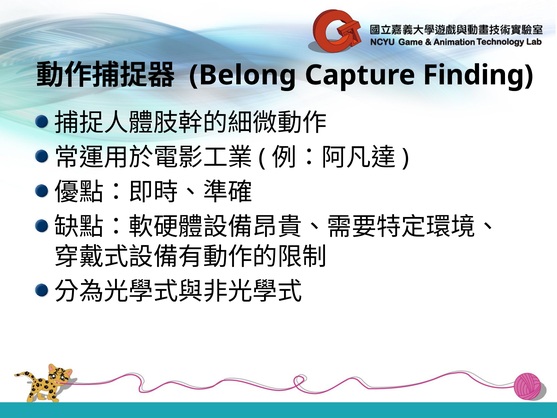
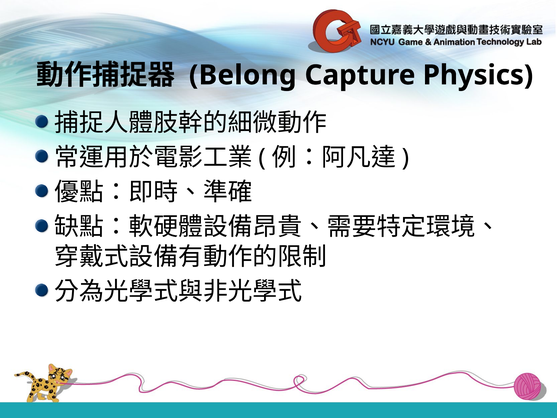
Finding: Finding -> Physics (478, 75)
